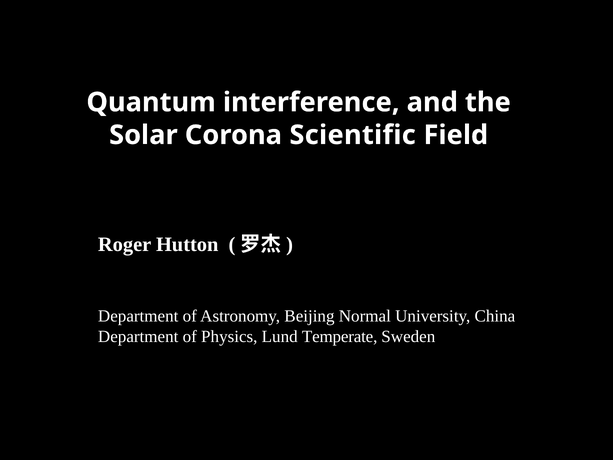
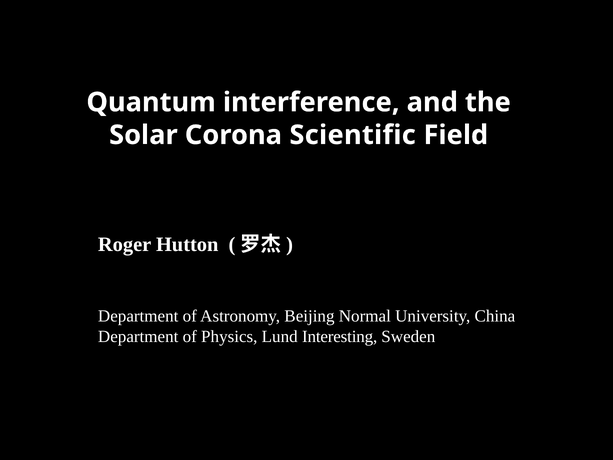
Temperate: Temperate -> Interesting (340, 336)
